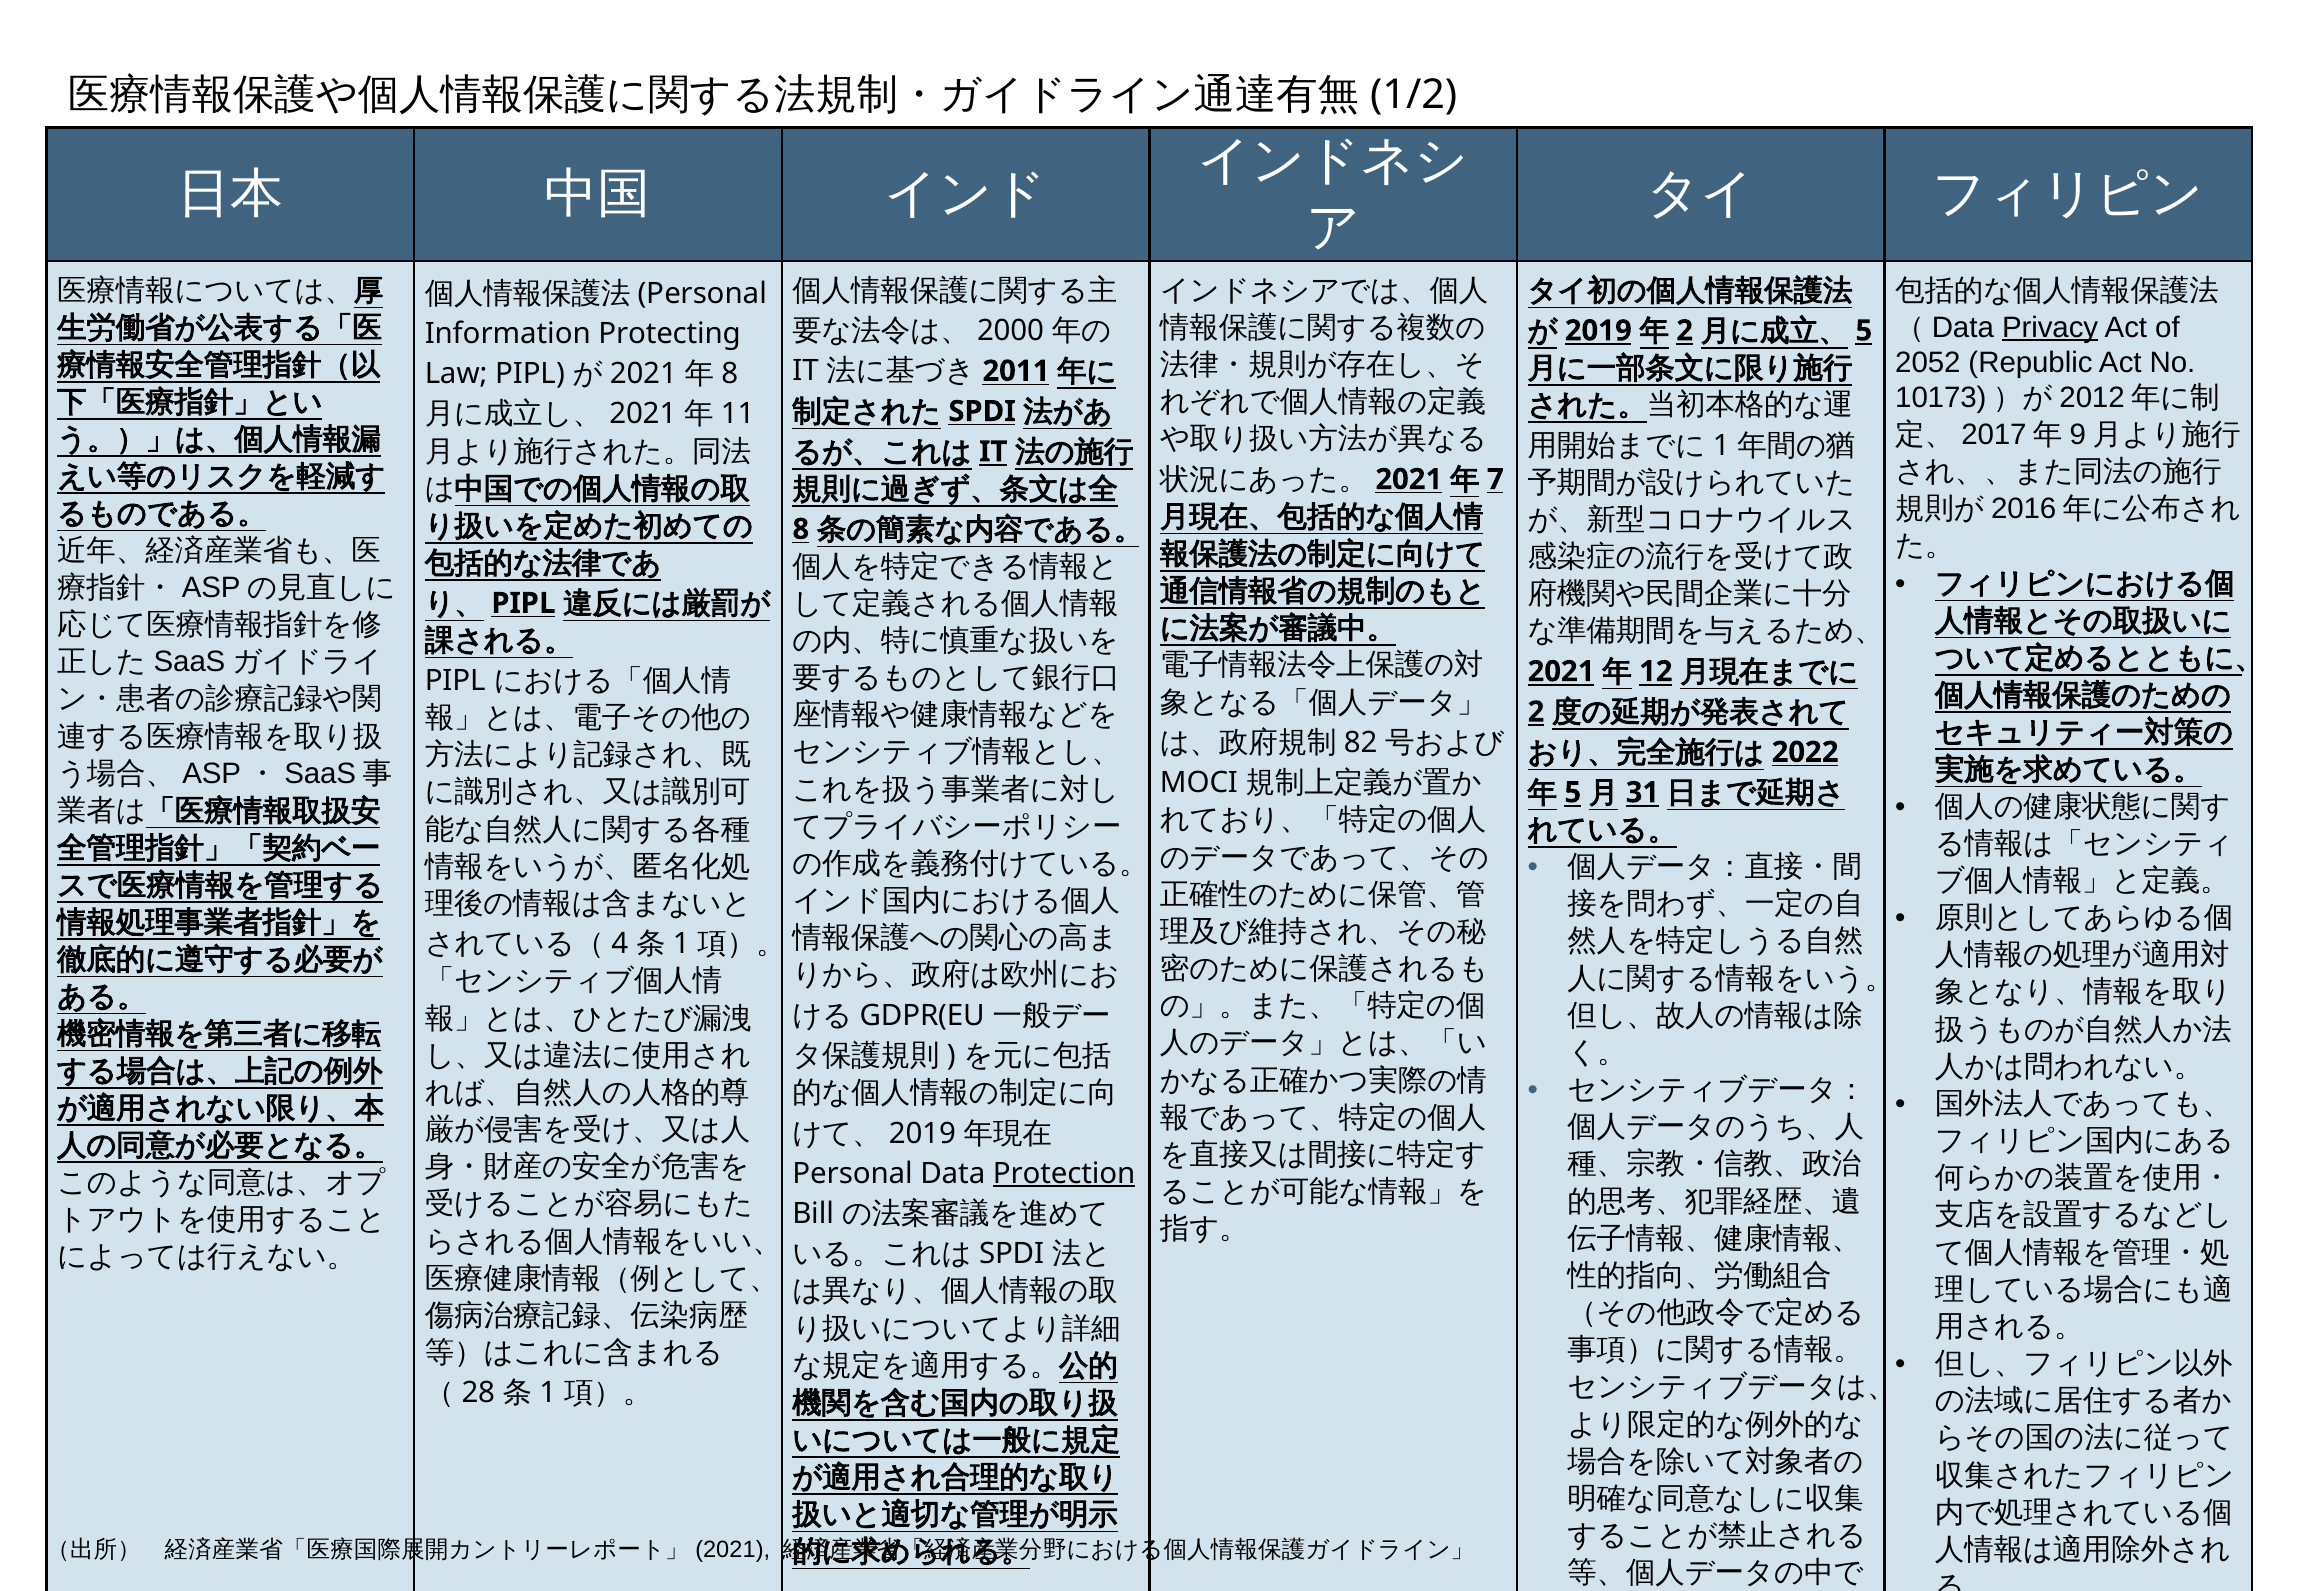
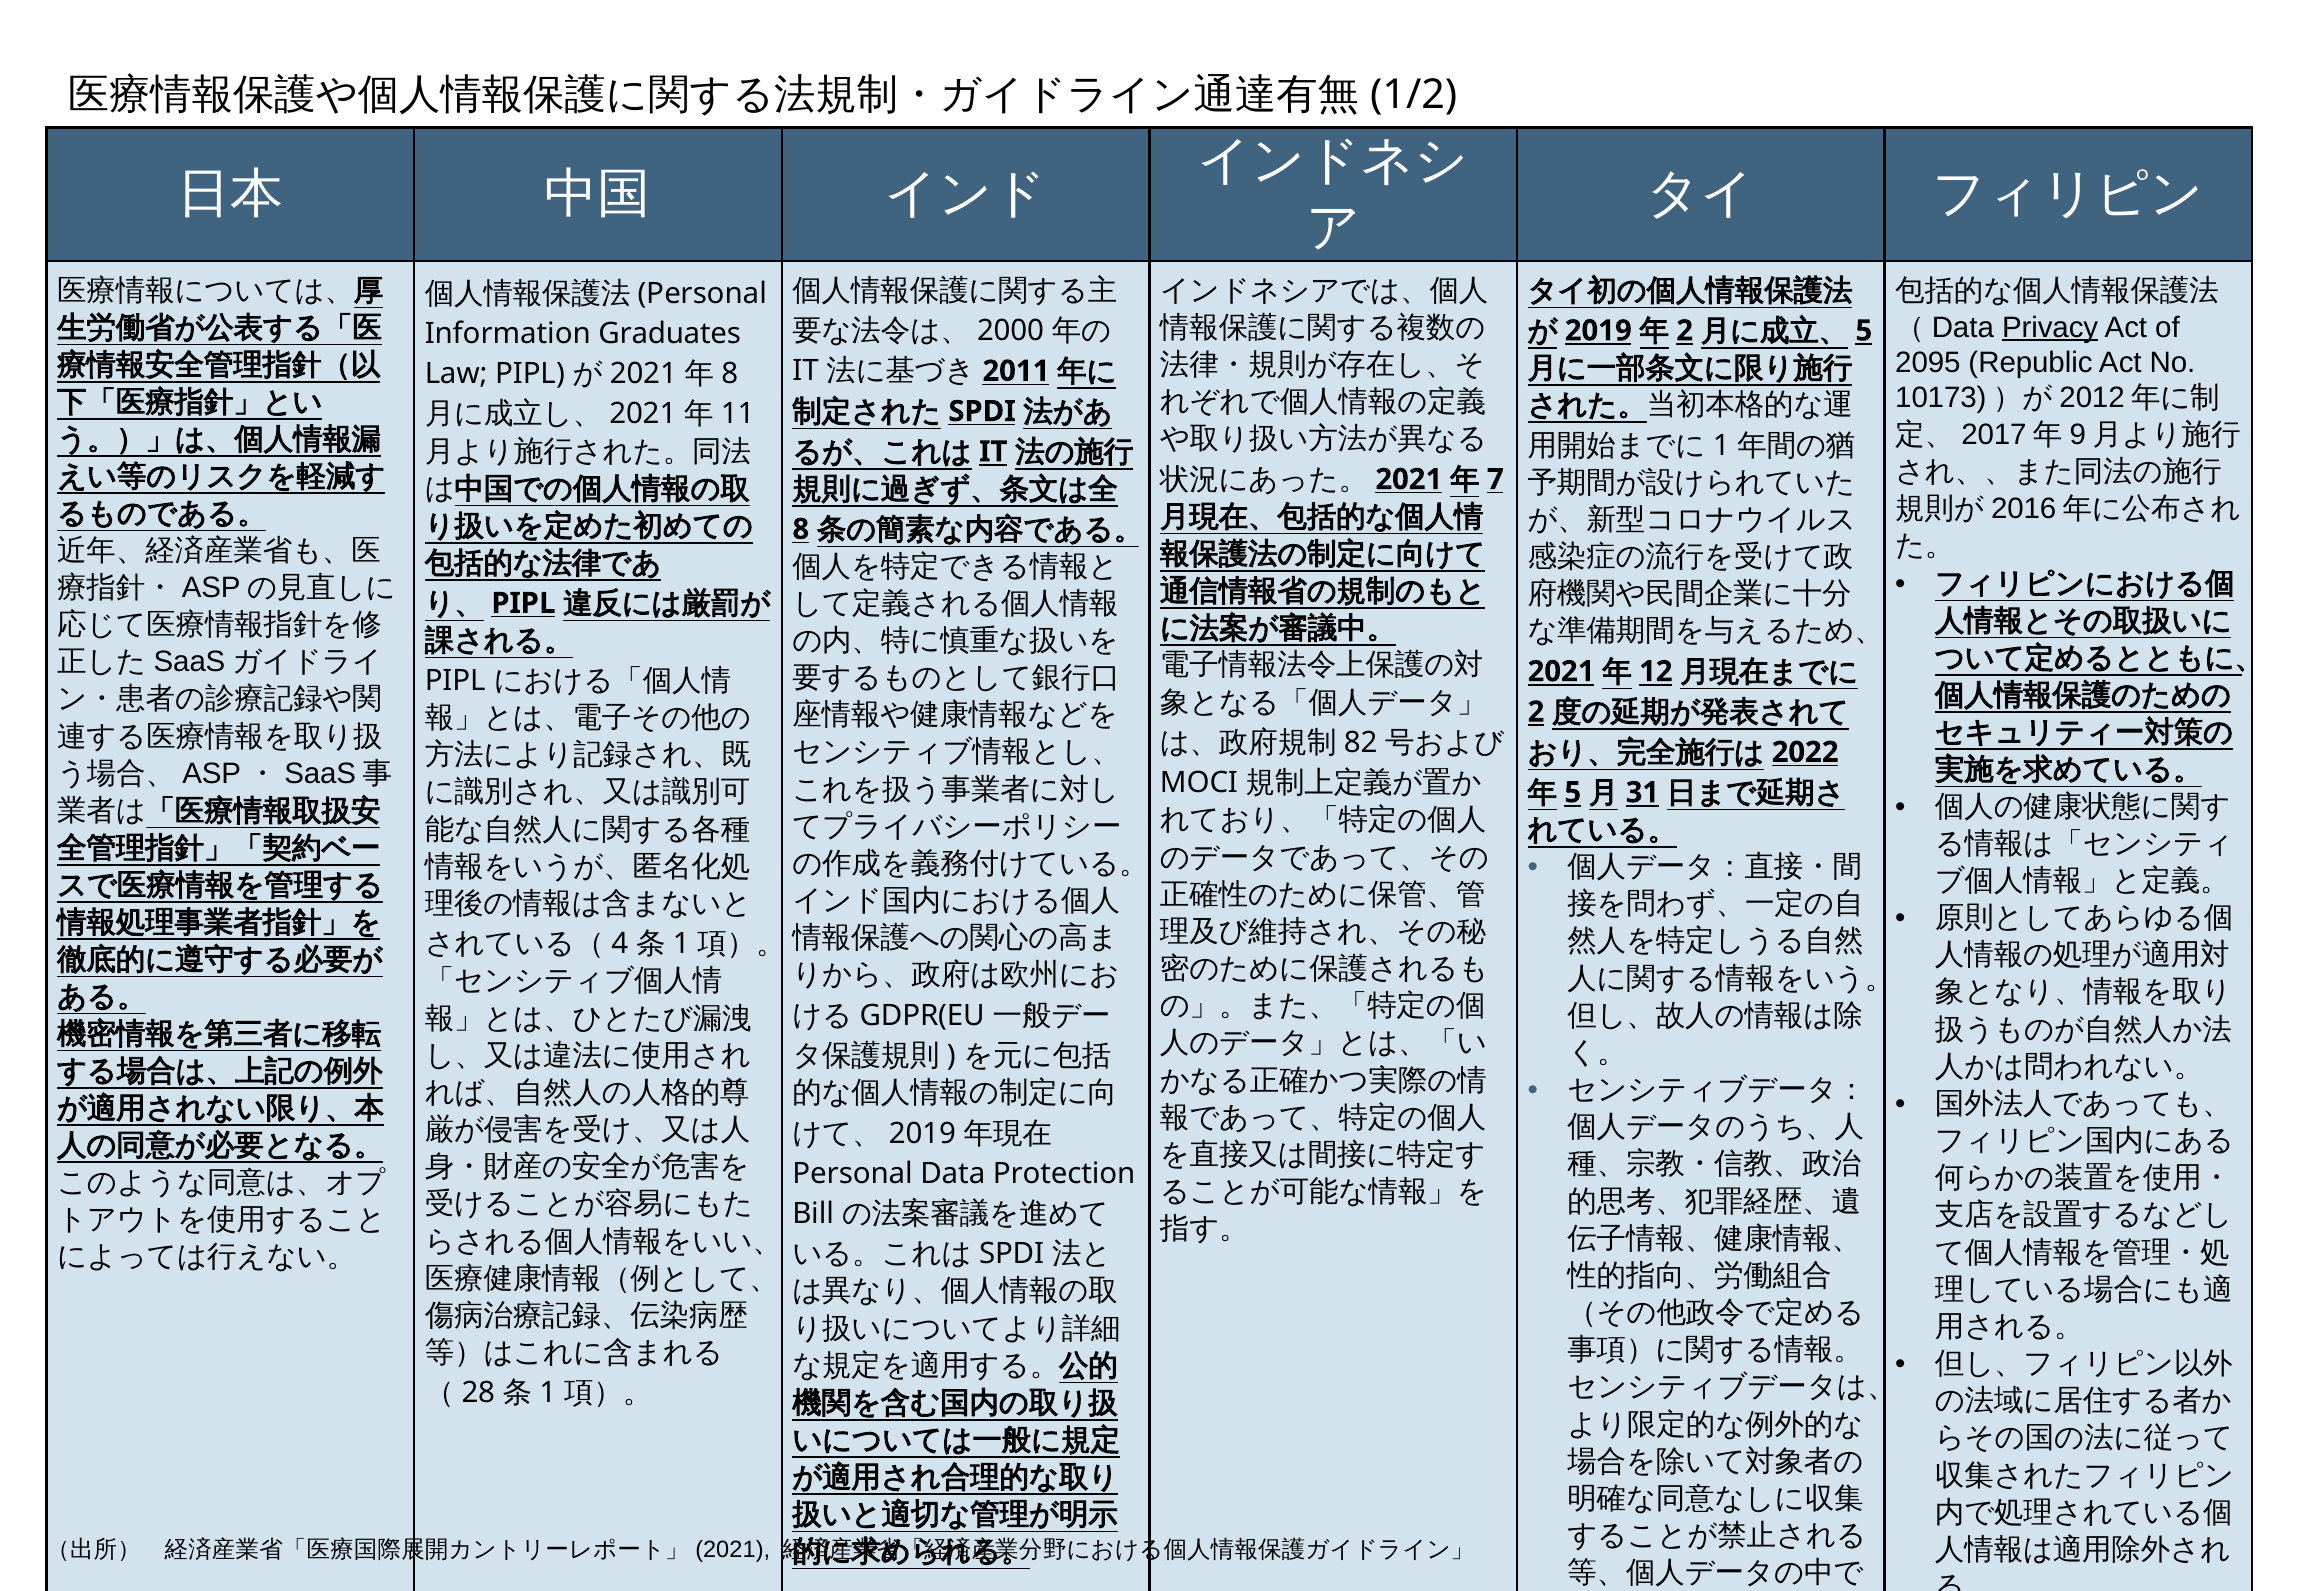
Protecting: Protecting -> Graduates (670, 334)
2052: 2052 -> 2095 (1928, 363)
Protection underline: present -> none (1064, 1174)
